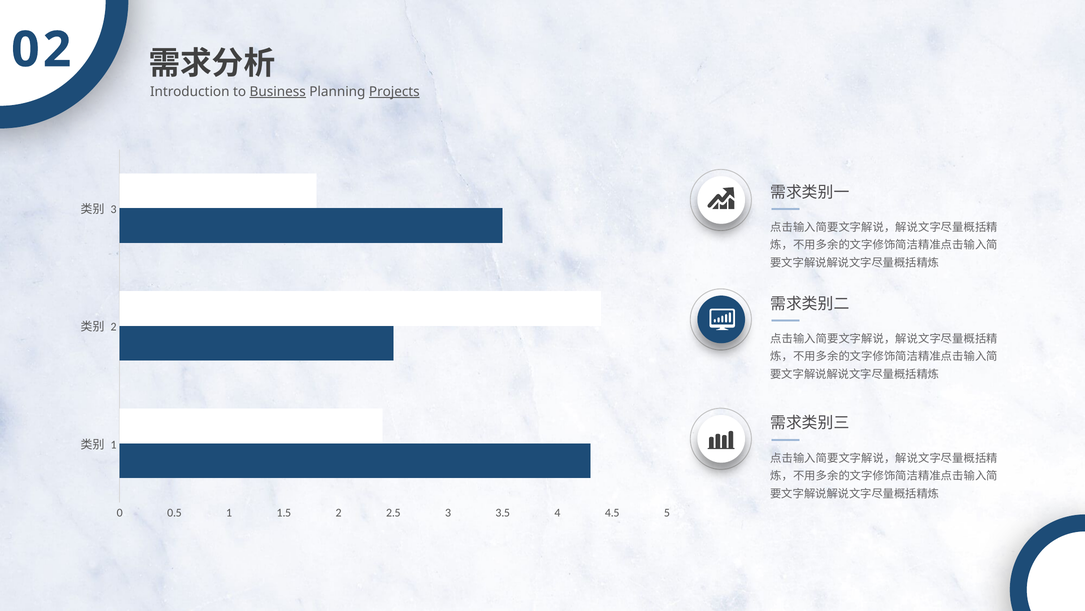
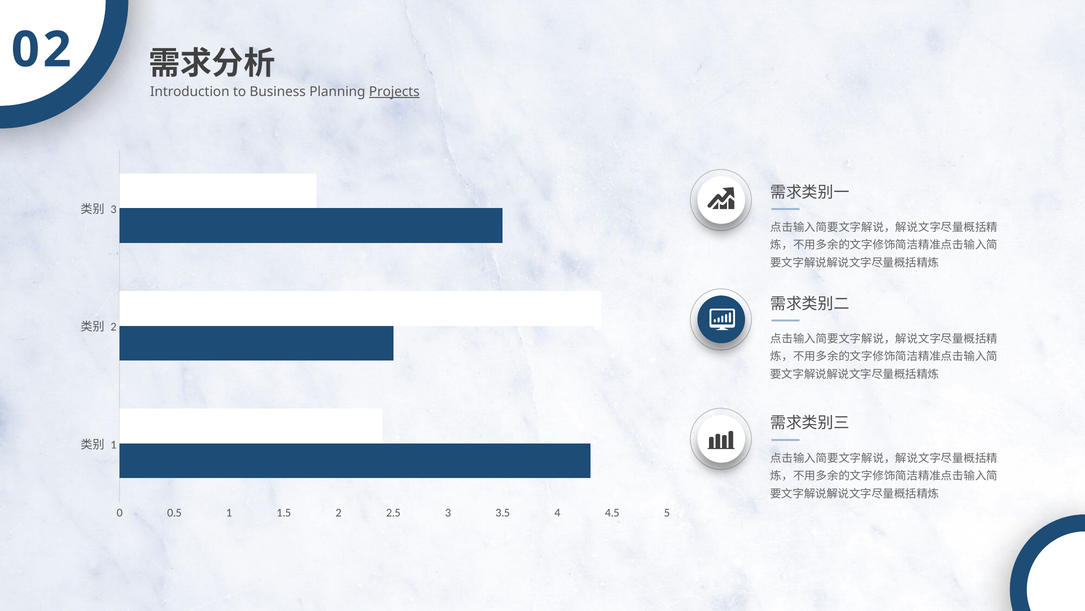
Business underline: present -> none (278, 92)
